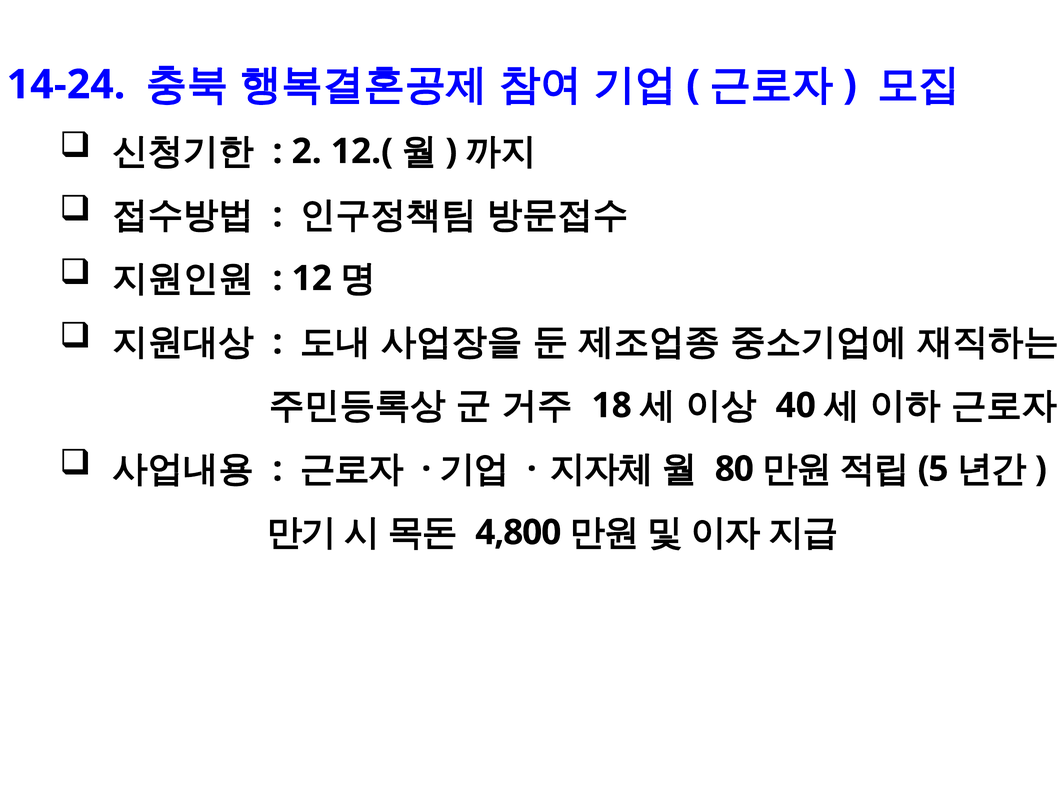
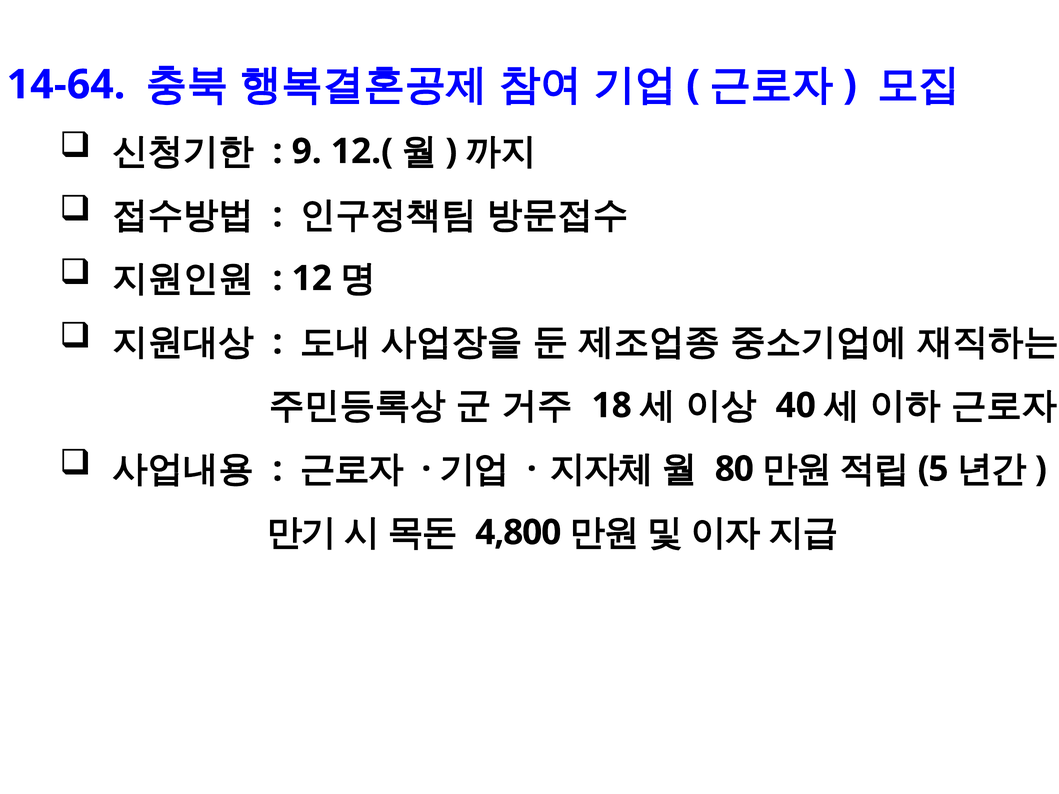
14-24: 14-24 -> 14-64 (66, 85)
2: 2 -> 9 (307, 151)
